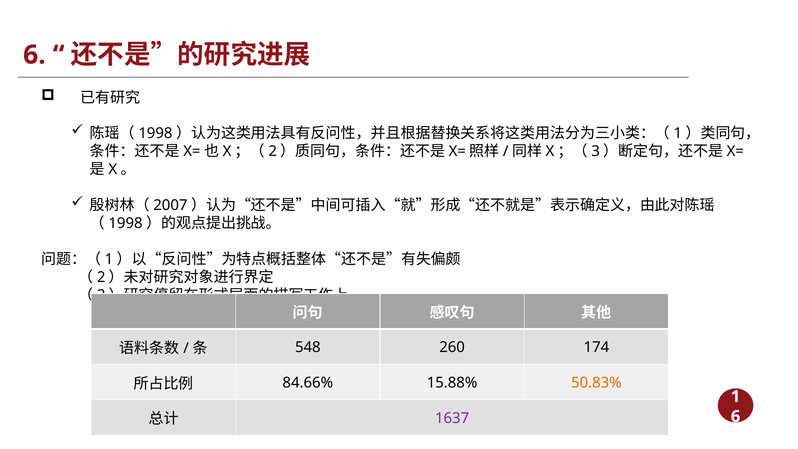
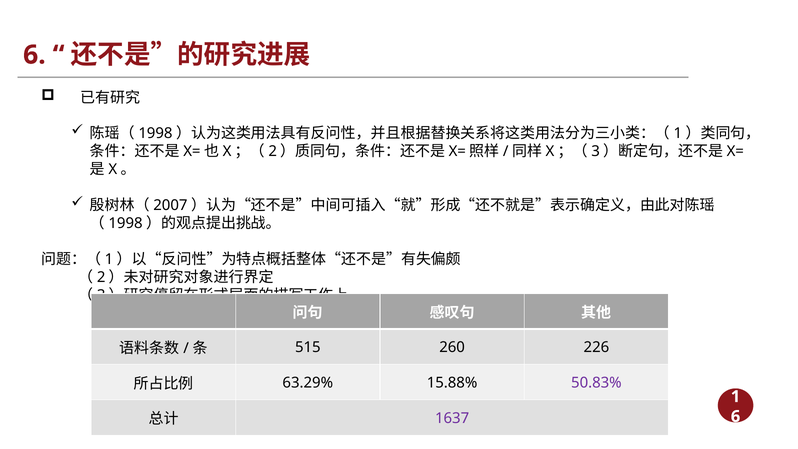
548: 548 -> 515 (308, 347)
174: 174 -> 226 (596, 347)
84.66%: 84.66% -> 63.29% (308, 383)
50.83% colour: orange -> purple (596, 383)
